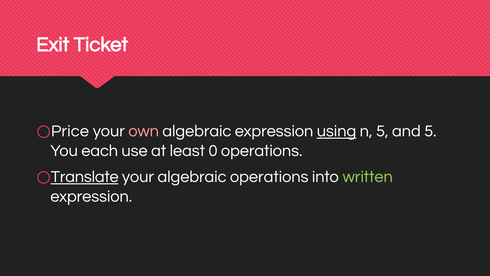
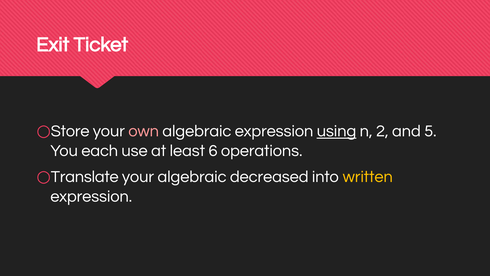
Price: Price -> Store (70, 131)
n 5: 5 -> 2 (382, 131)
0: 0 -> 6 (213, 151)
Translate underline: present -> none (85, 176)
algebraic operations: operations -> decreased (269, 176)
written colour: light green -> yellow (368, 176)
